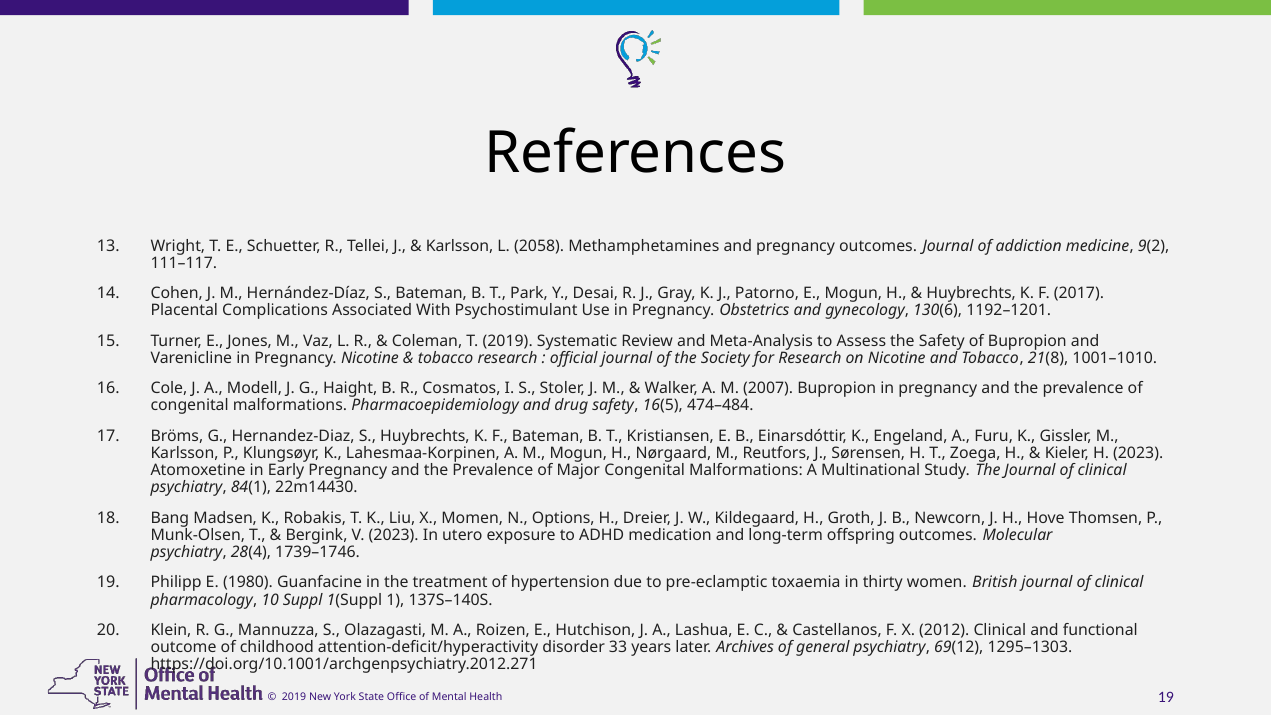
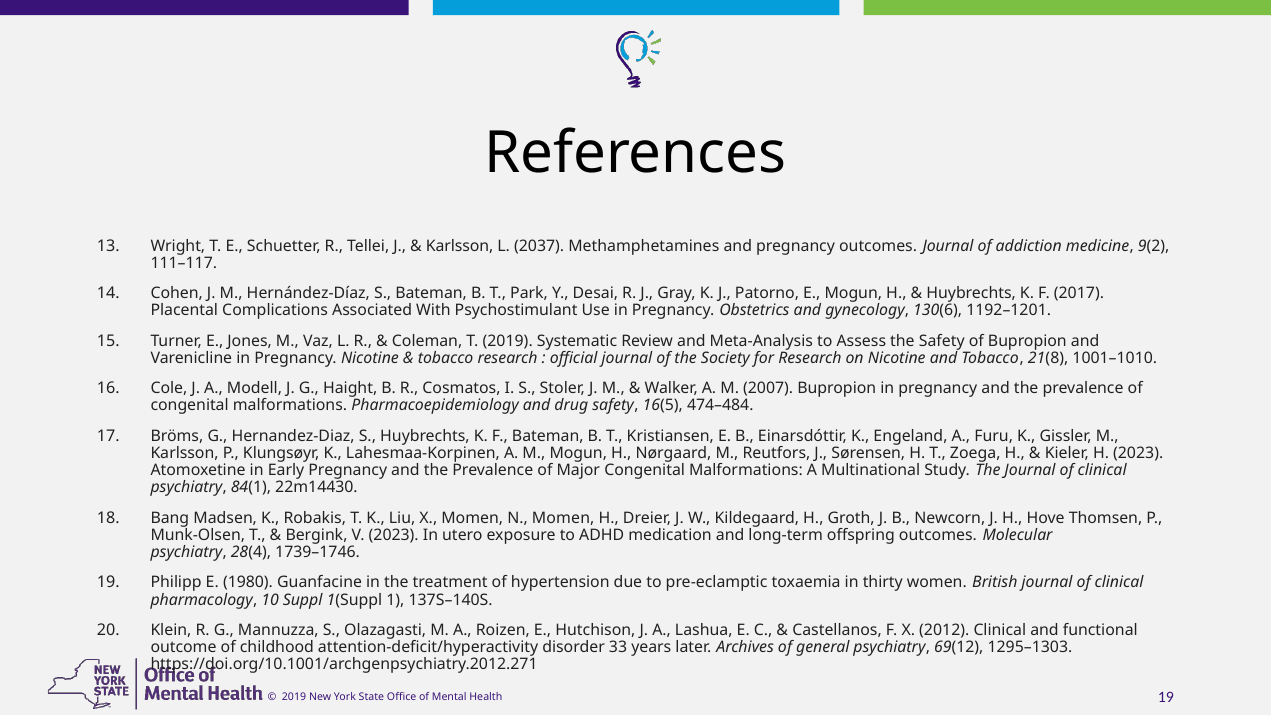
2058: 2058 -> 2037 (539, 246)
N Options: Options -> Momen (563, 518)
